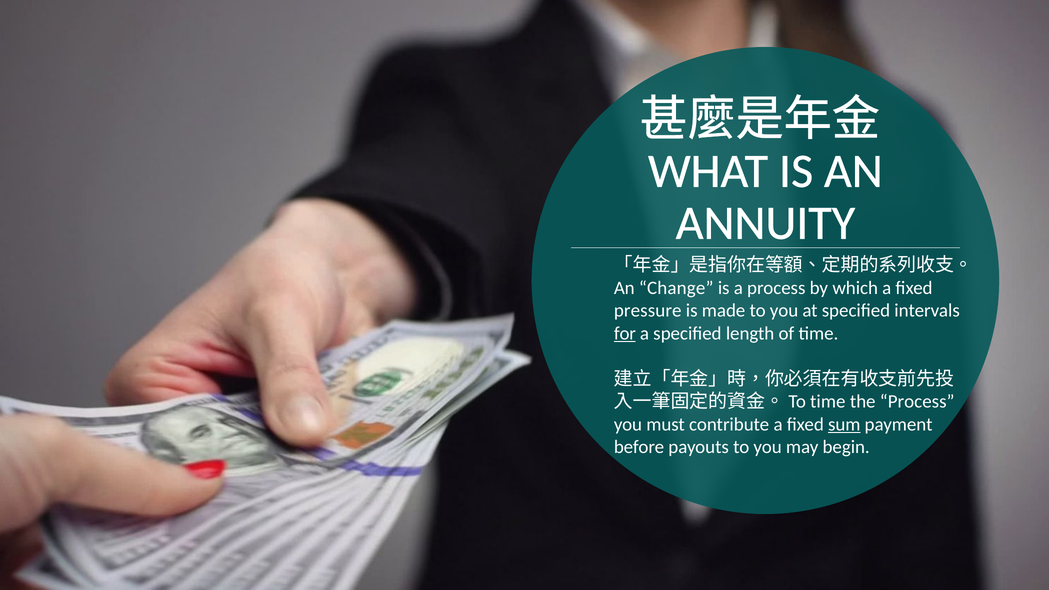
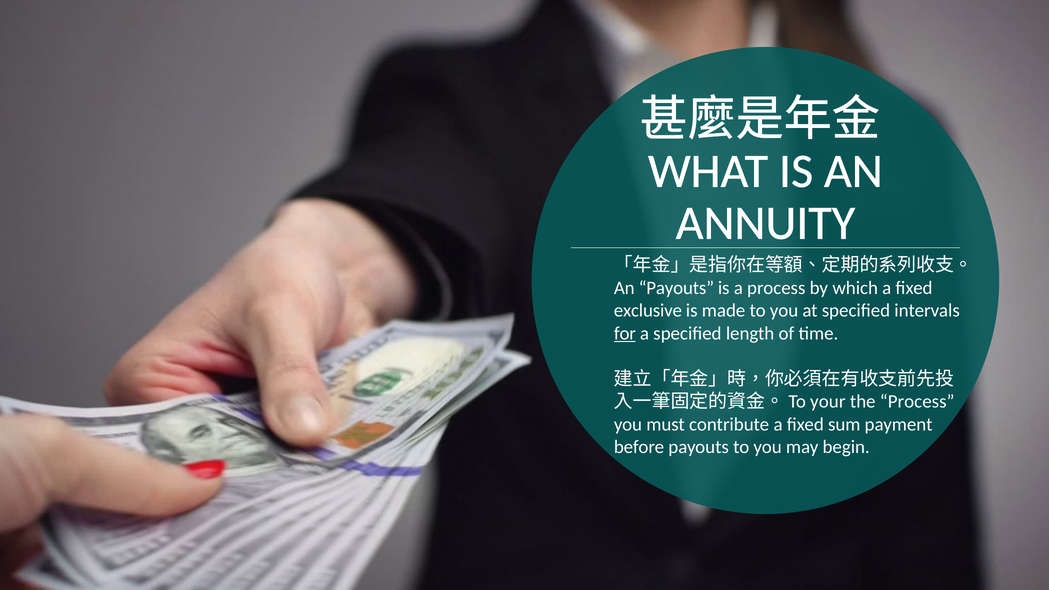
An Change: Change -> Payouts (676, 288)
pressure: pressure -> exclusive (648, 311)
time: time -> your (828, 402)
sum underline: present -> none (844, 424)
